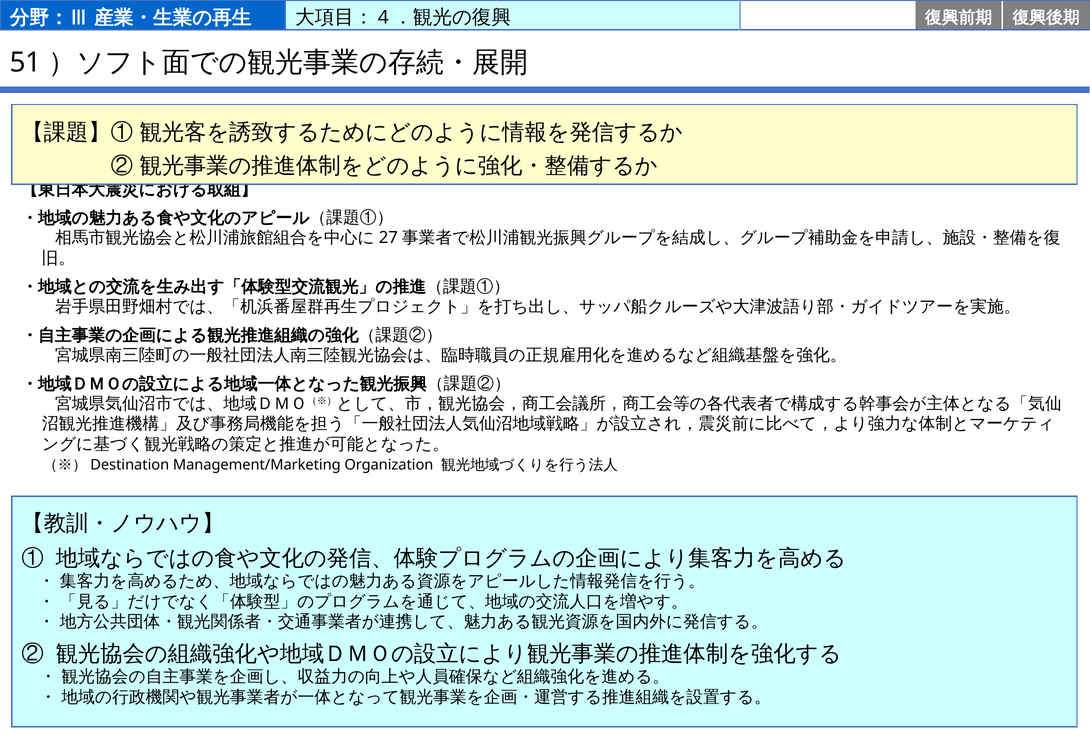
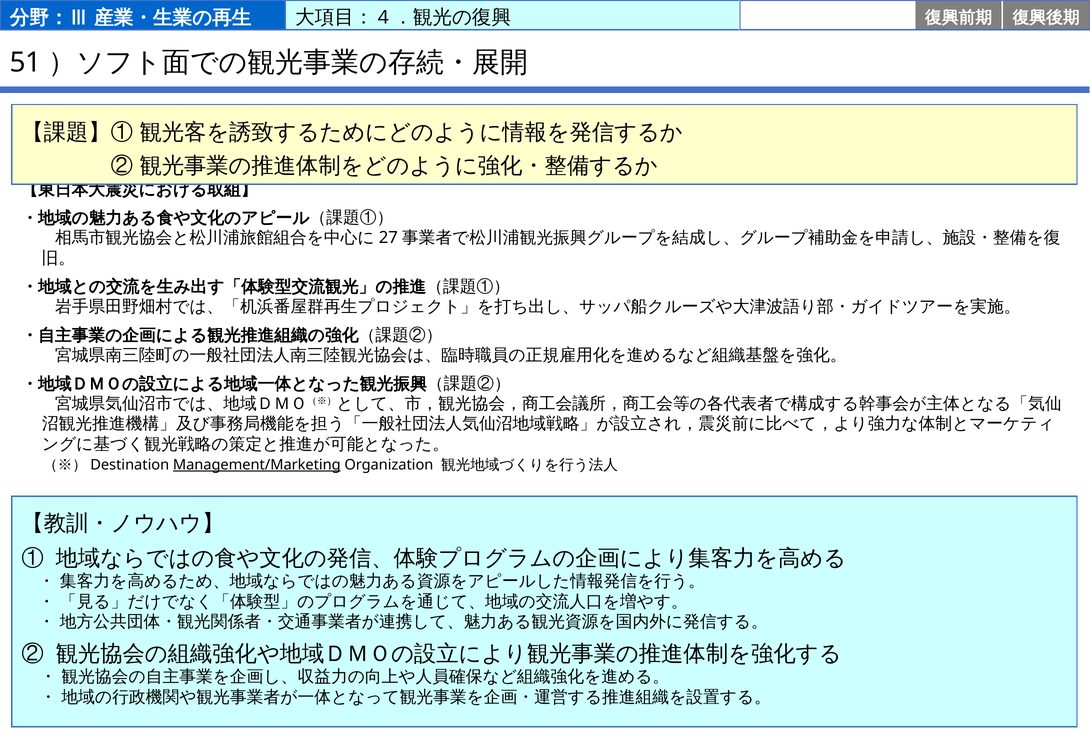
Management/Marketing underline: none -> present (257, 465)
